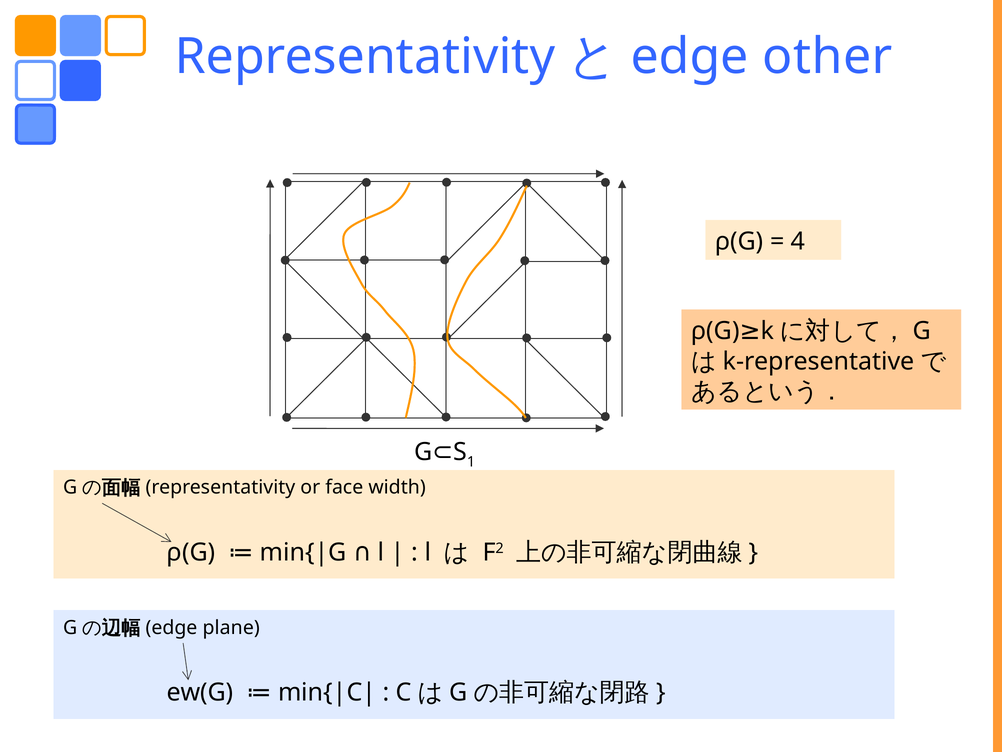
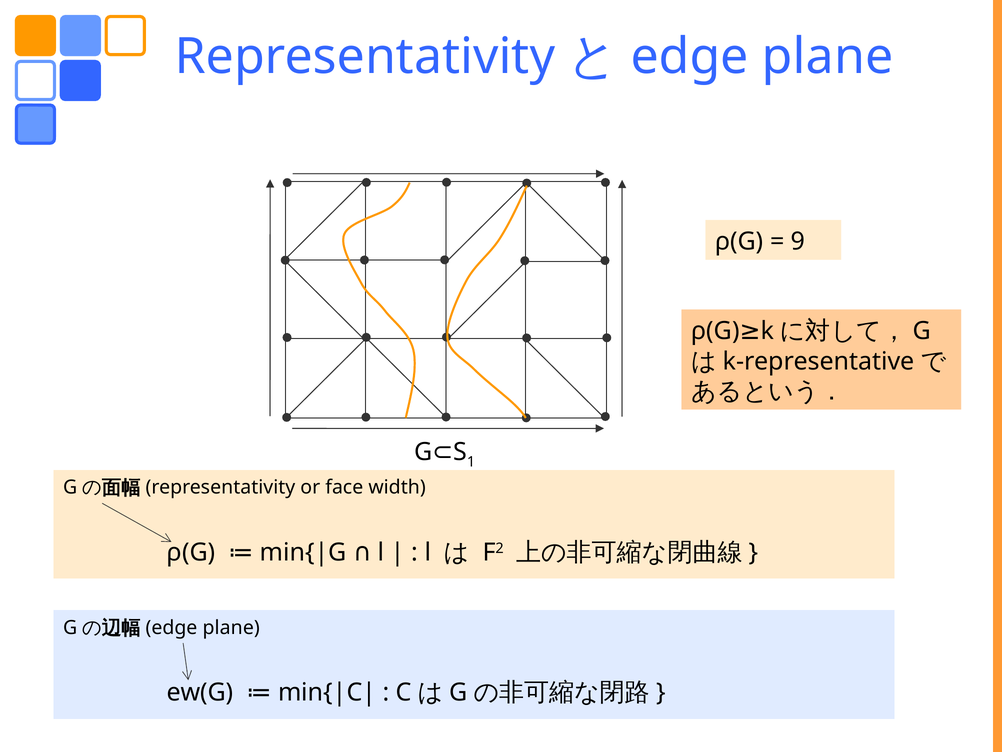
other: other -> plane (828, 57)
4: 4 -> 9 (798, 242)
